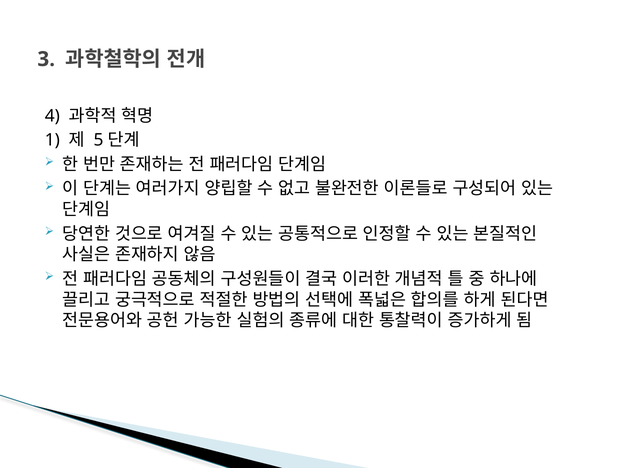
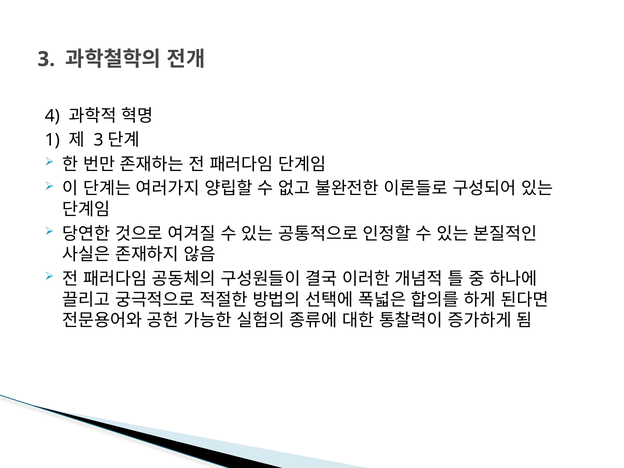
5: 5 -> 3 (99, 140)
